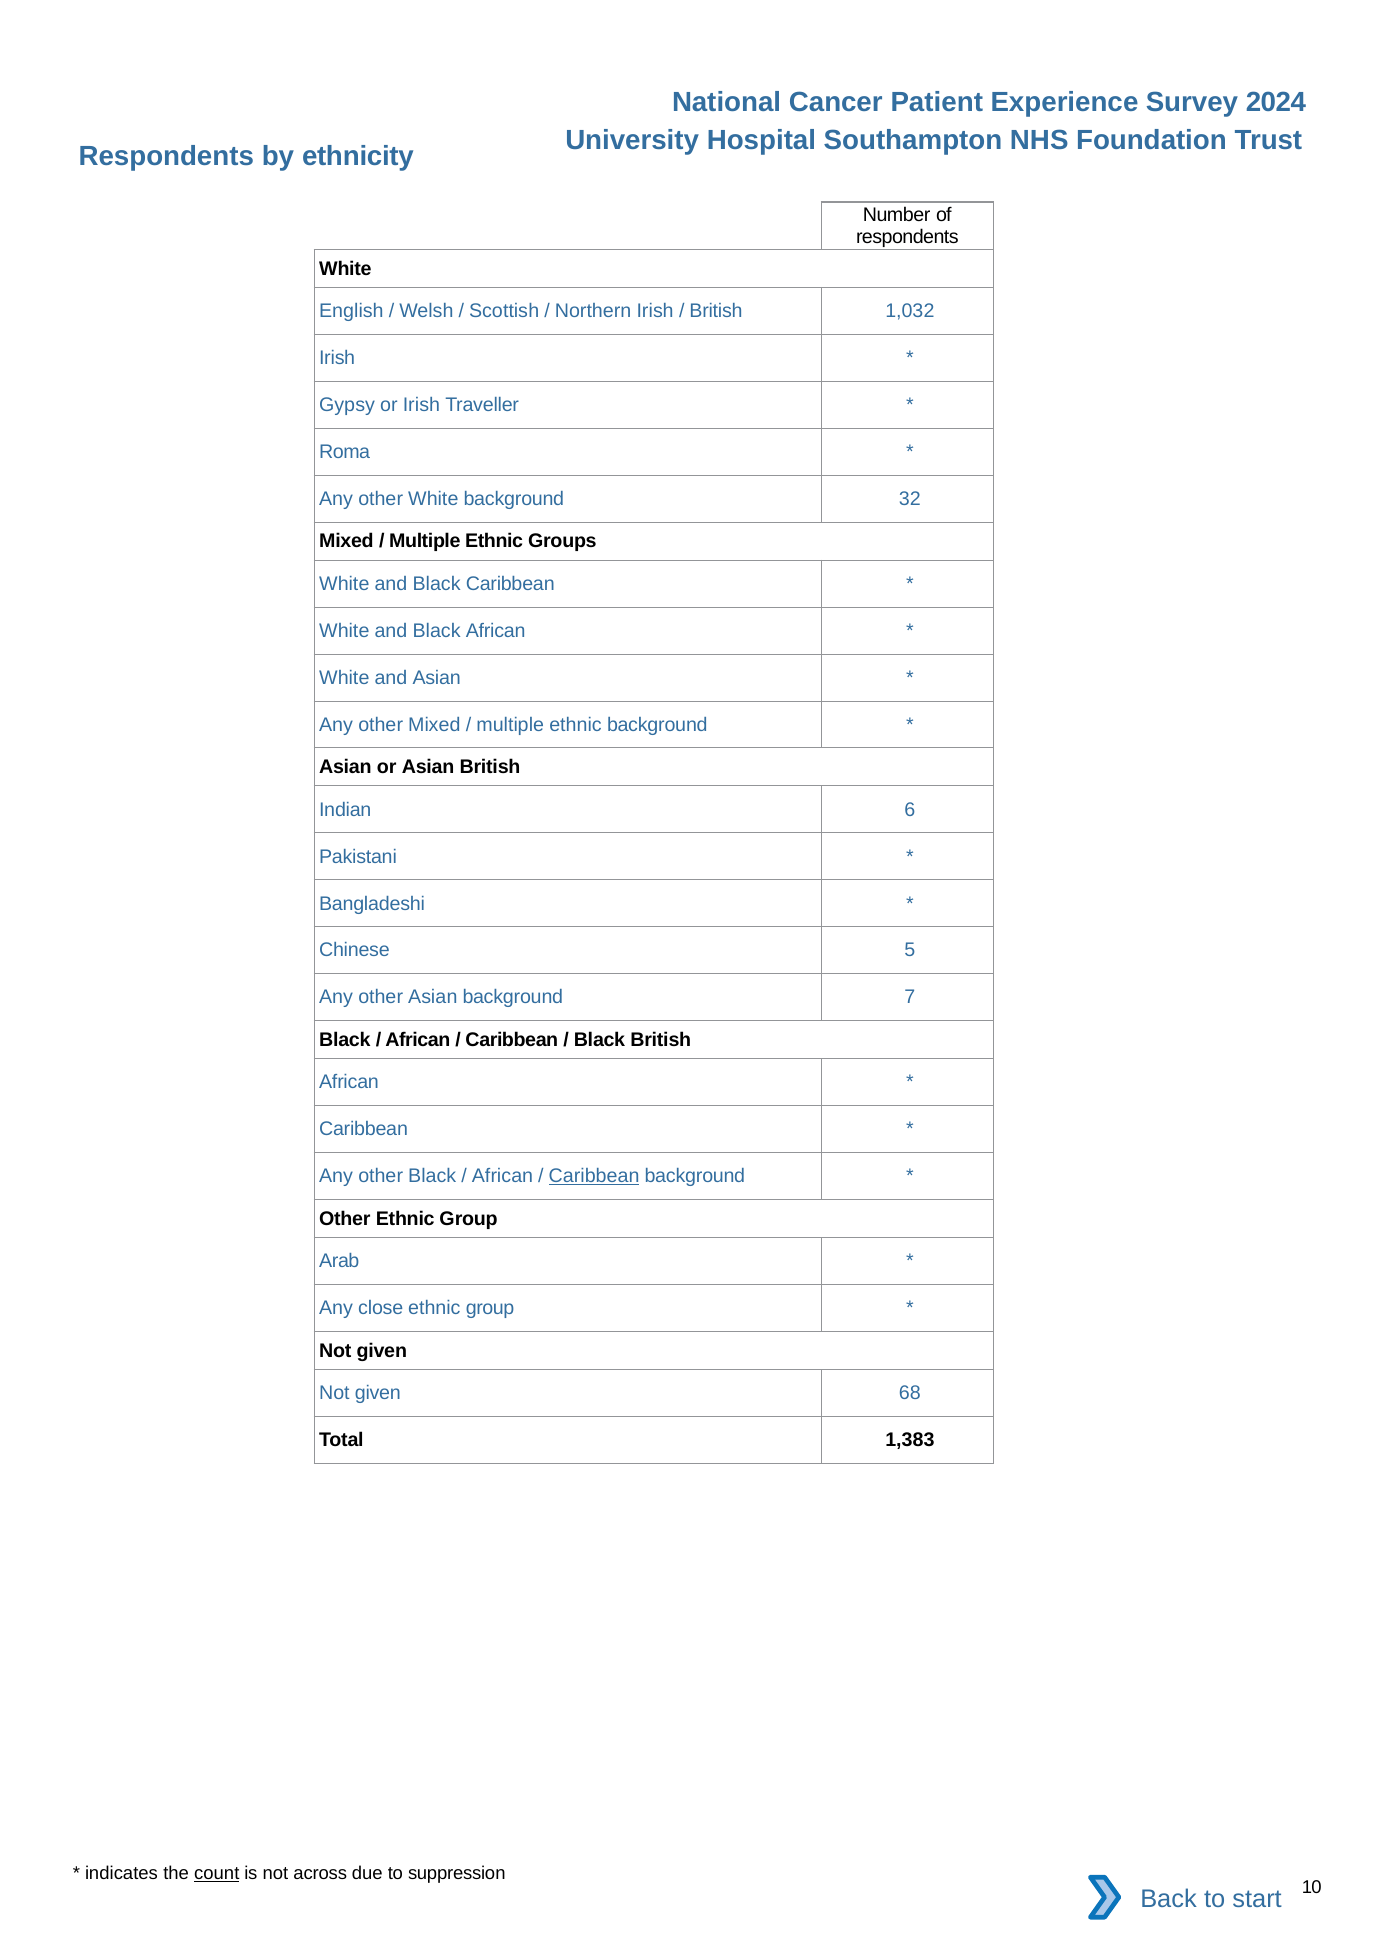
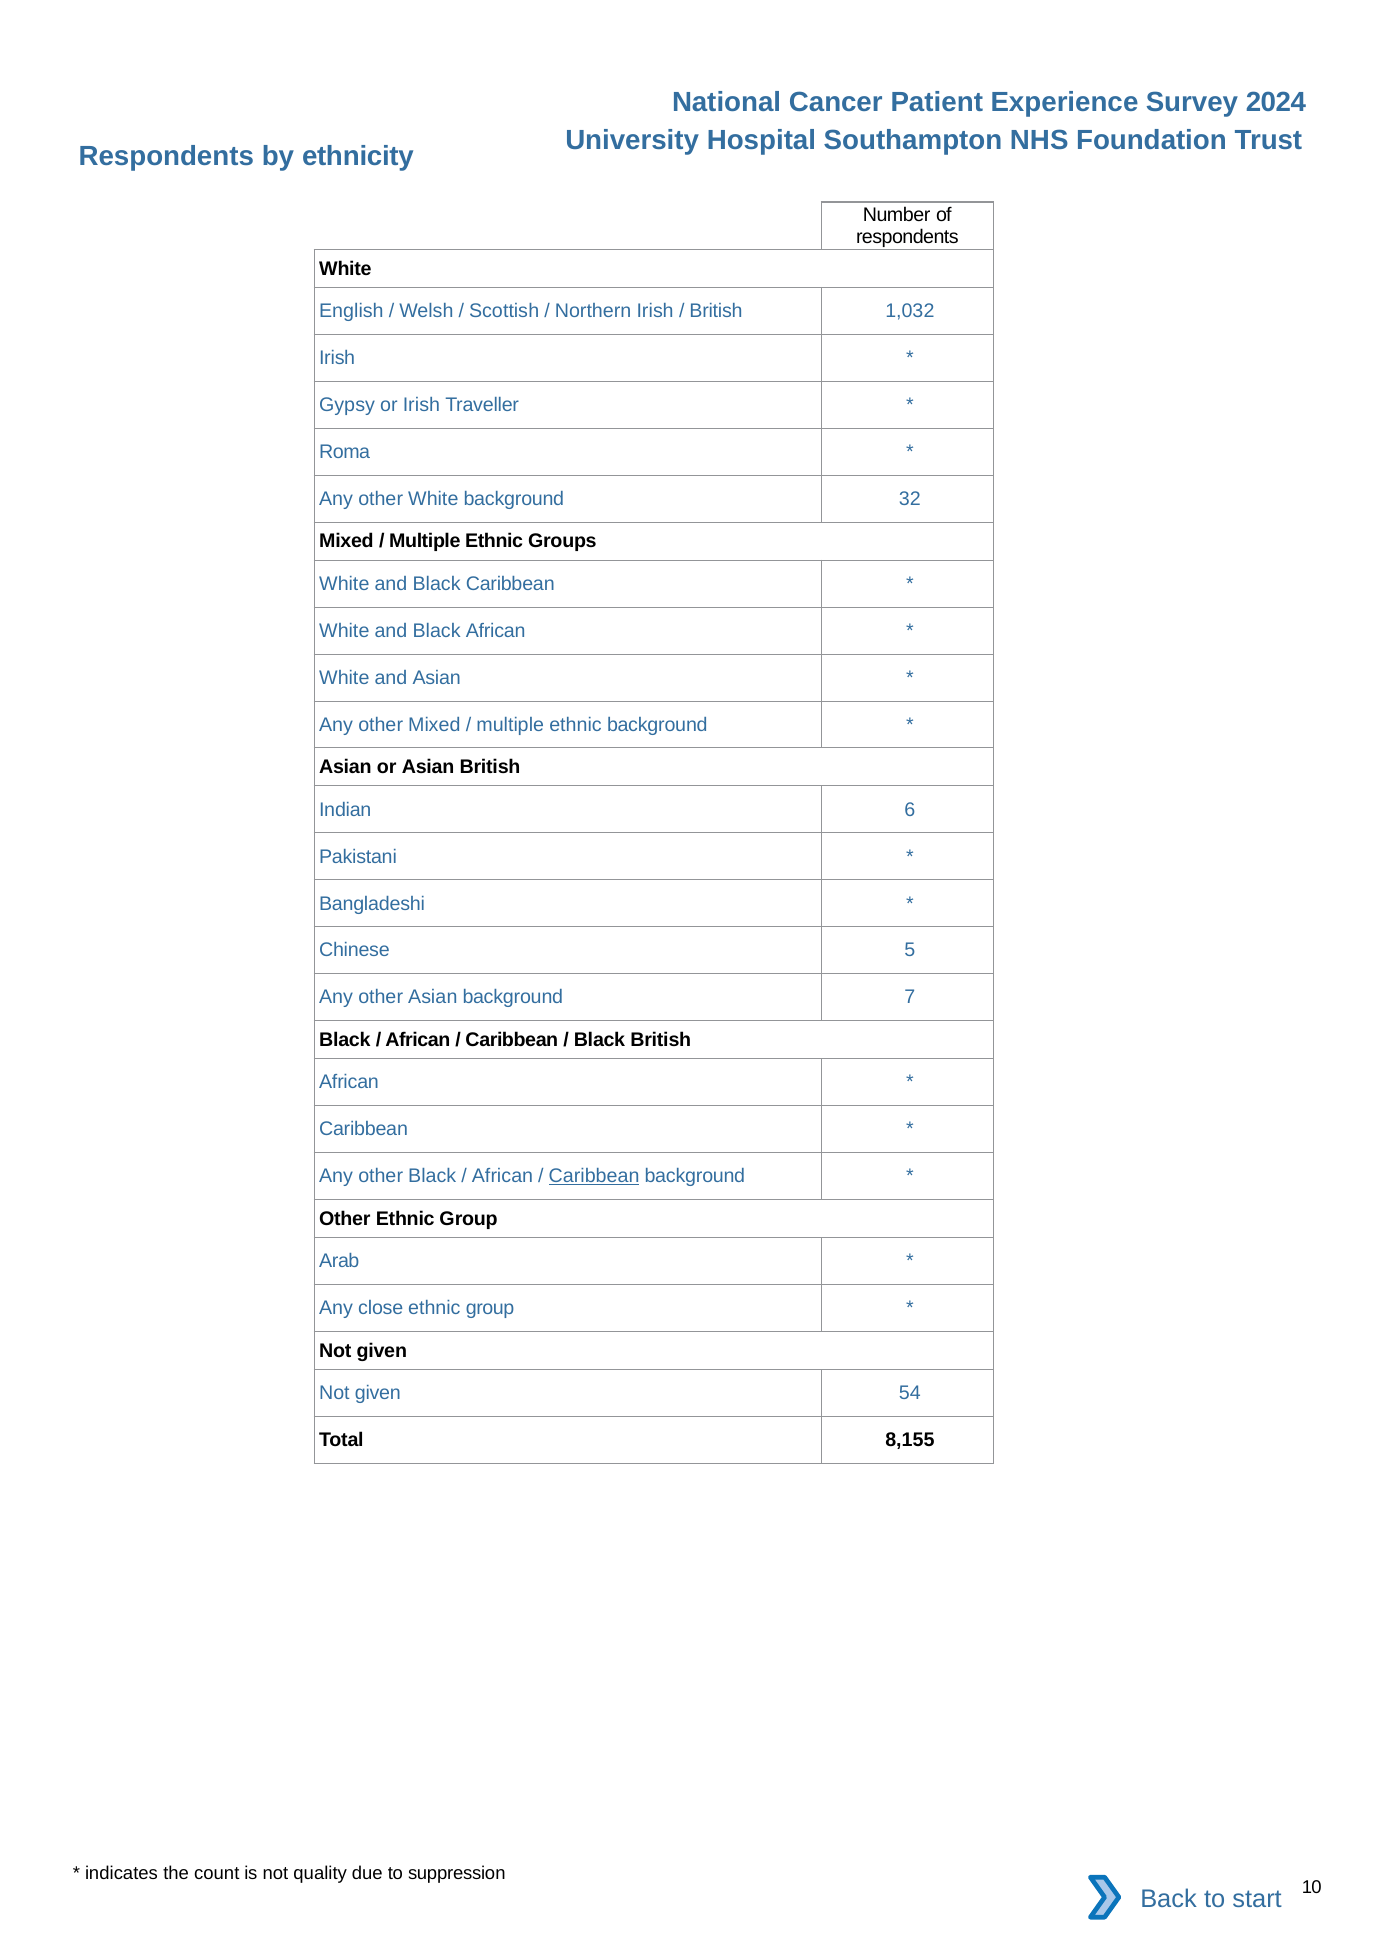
68: 68 -> 54 (910, 1394)
1,383: 1,383 -> 8,155 (910, 1440)
count underline: present -> none (217, 1874)
across: across -> quality (320, 1874)
